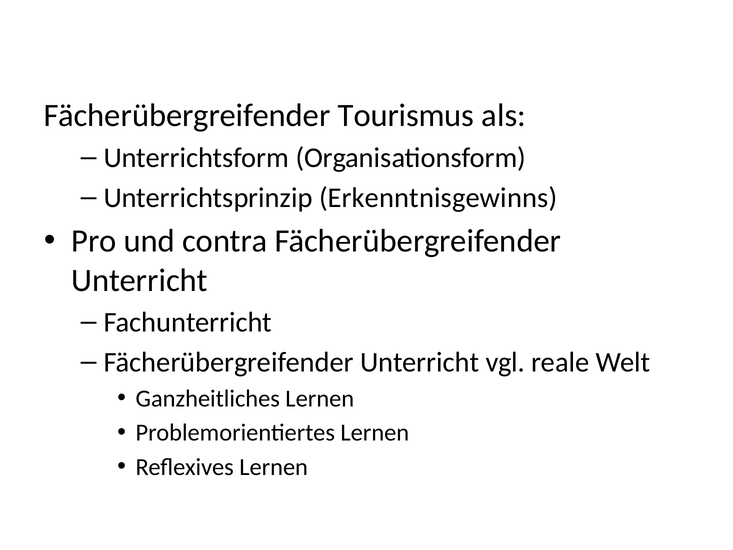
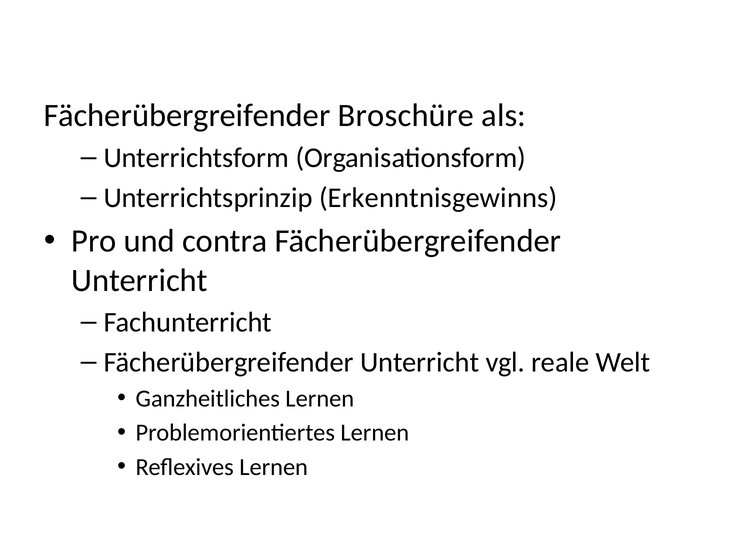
Tourismus: Tourismus -> Broschüre (406, 116)
